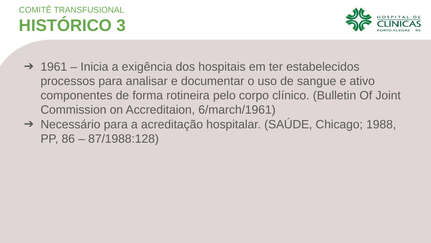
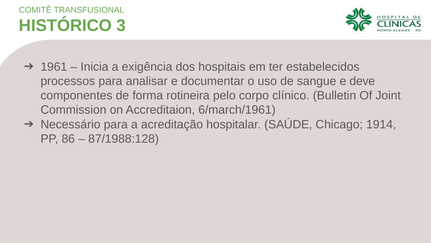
ativo: ativo -> deve (362, 81)
1988: 1988 -> 1914 (381, 124)
